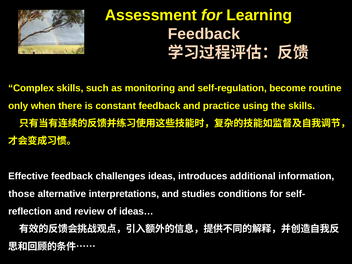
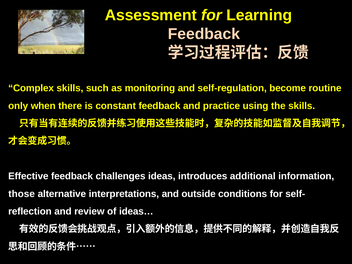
studies: studies -> outside (199, 194)
